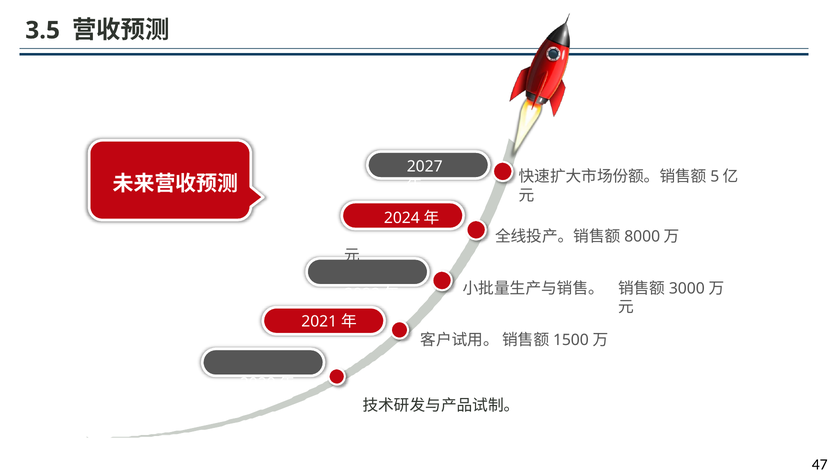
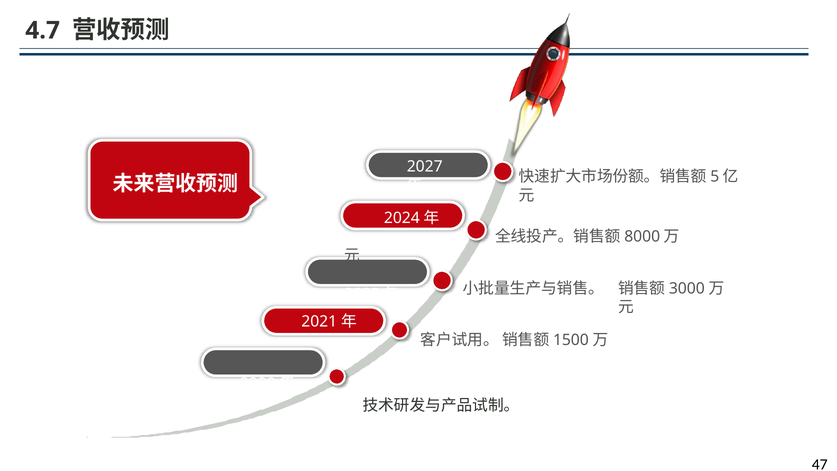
3.5: 3.5 -> 4.7 (43, 30)
